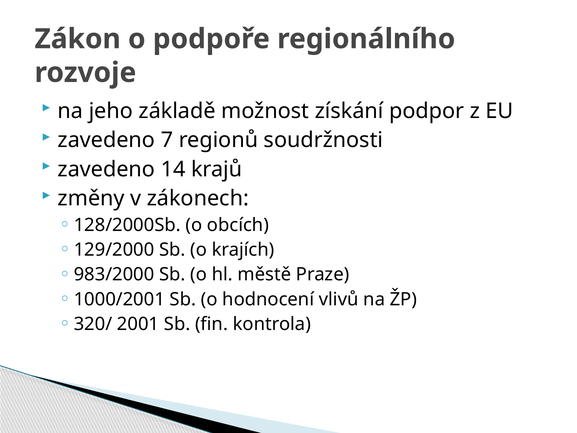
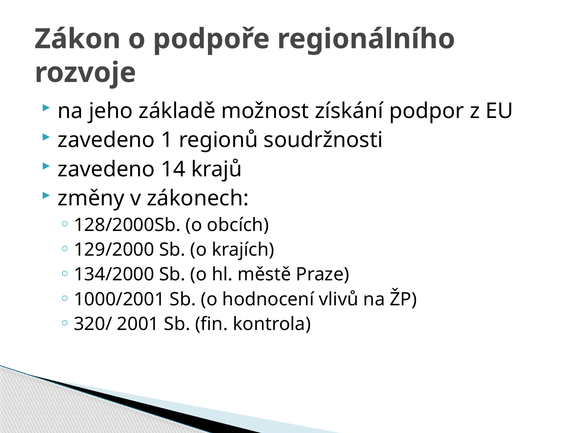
7: 7 -> 1 (167, 140)
983/2000: 983/2000 -> 134/2000 (114, 274)
